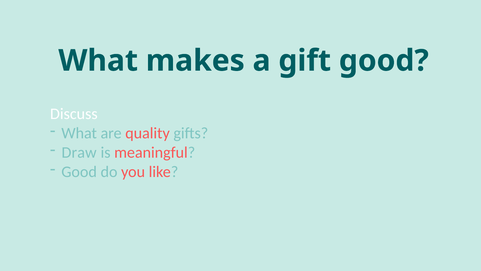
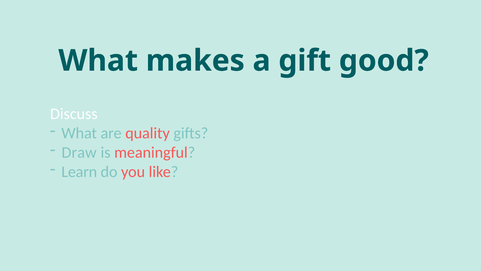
Good: Good -> Learn (79, 172)
